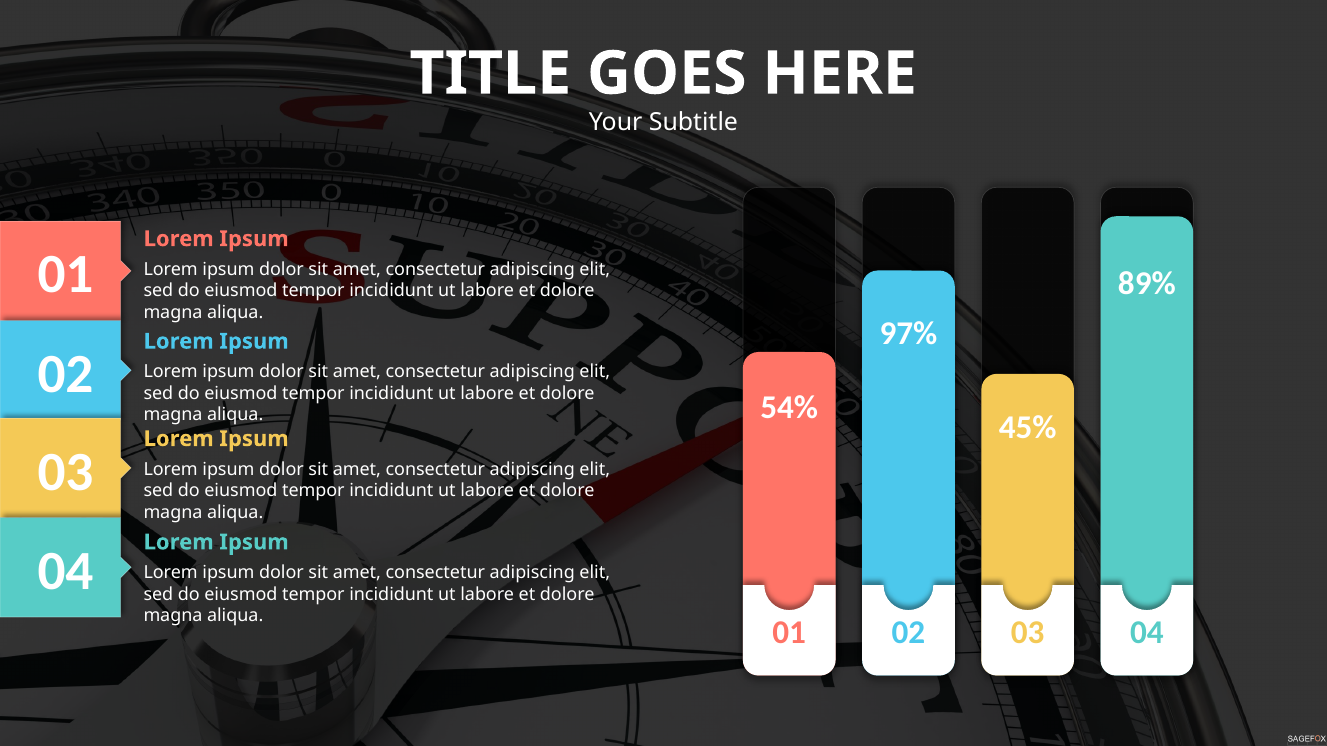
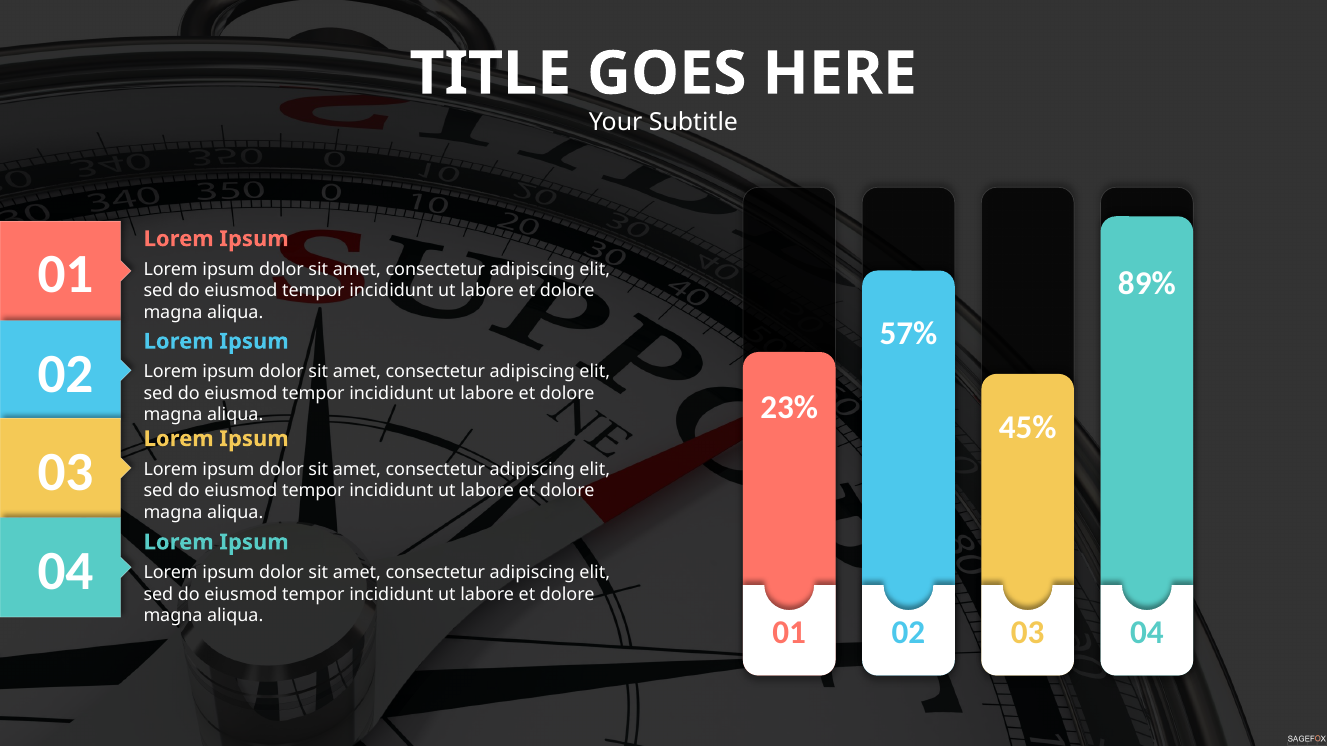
97%: 97% -> 57% (908, 334)
54%: 54% -> 23% (789, 408)
